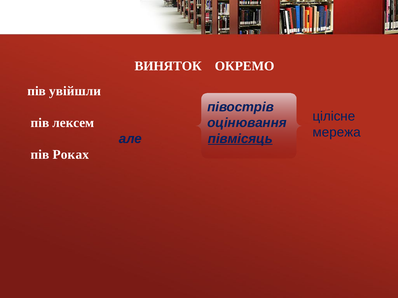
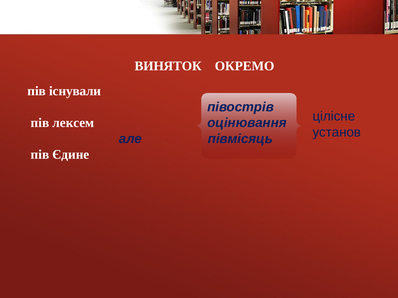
увійшли: увійшли -> існували (75, 91)
мережа: мережа -> установ (337, 132)
півмісяць underline: present -> none (240, 139)
Роках: Роках -> Єдине (71, 155)
